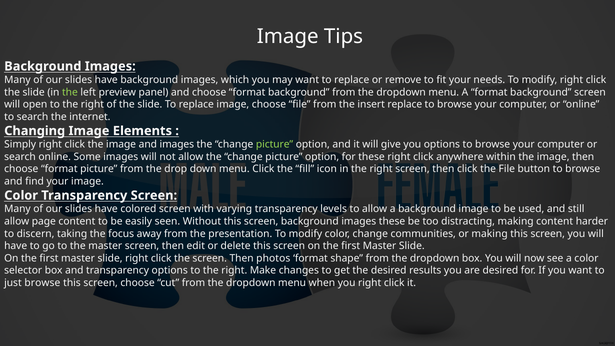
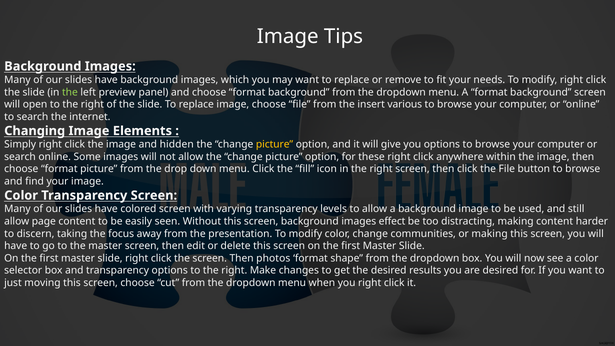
insert replace: replace -> various (405, 105)
and images: images -> hidden (177, 144)
picture colour: light green -> yellow (275, 144)
images these: these -> effect (392, 221)
just browse: browse -> moving (42, 283)
